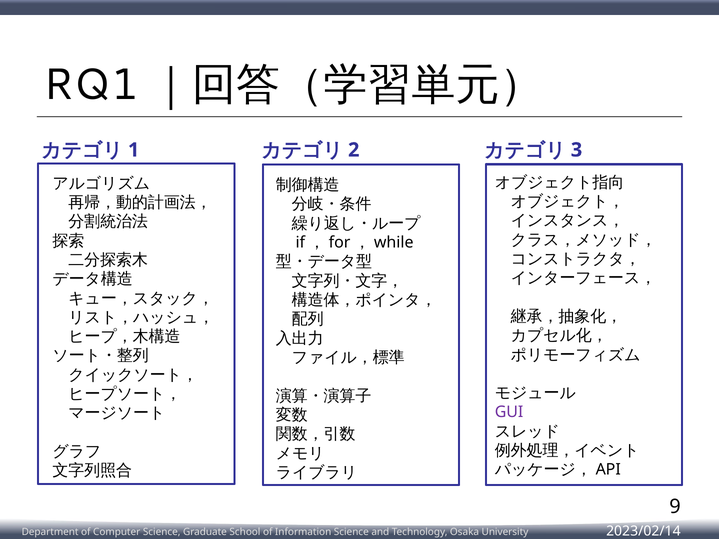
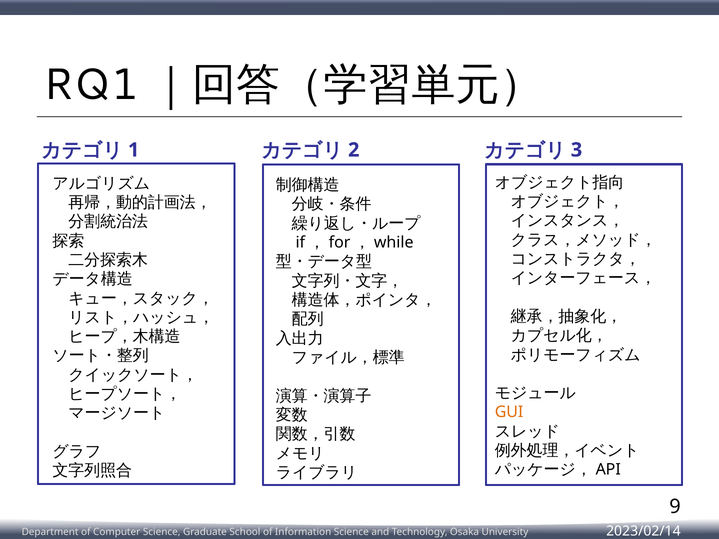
GUI colour: purple -> orange (509, 412)
